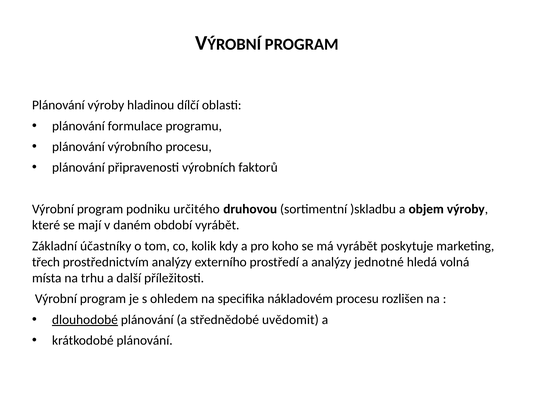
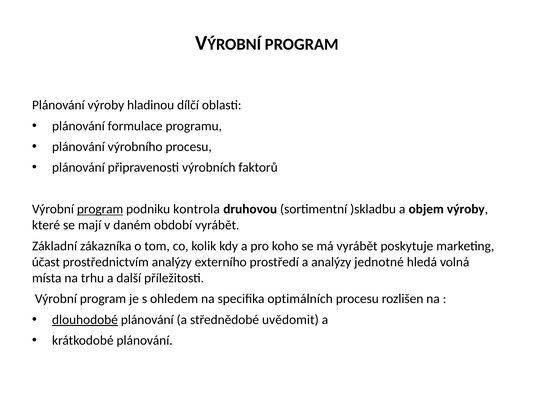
program underline: none -> present (100, 209)
určitého: určitého -> kontrola (197, 209)
účastníky: účastníky -> zákazníka (106, 246)
třech: třech -> účast (46, 262)
nákladovém: nákladovém -> optimálních (300, 299)
